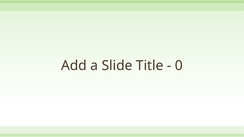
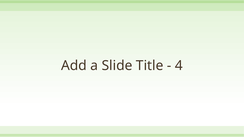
0: 0 -> 4 (179, 66)
